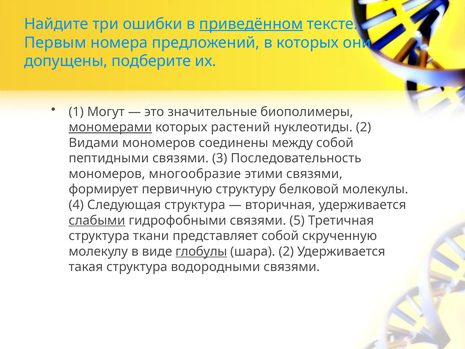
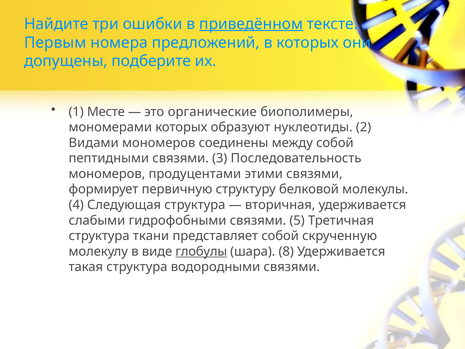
Могут: Могут -> Месте (106, 112)
значительные: значительные -> органические (212, 112)
мономерами underline: present -> none (110, 127)
растений: растений -> образуют (241, 127)
многообразие: многообразие -> продуцентами (195, 174)
слабыми underline: present -> none (97, 220)
шара 2: 2 -> 8 (286, 251)
